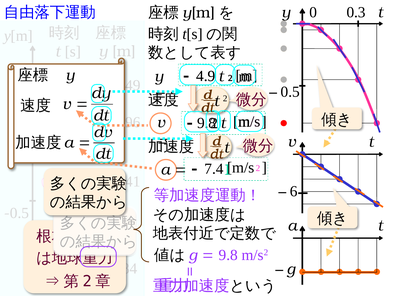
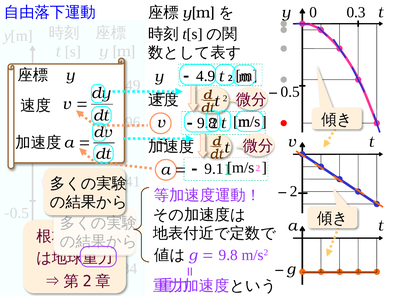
7.4: 7.4 -> 9.1 (214, 169)
6: 6 -> 2 (294, 191)
